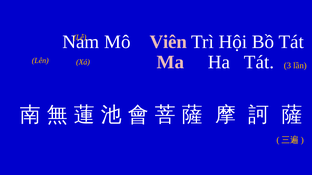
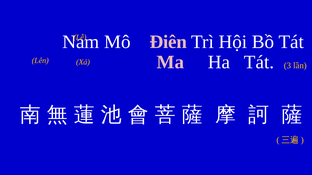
Viên: Viên -> Điên (168, 42)
